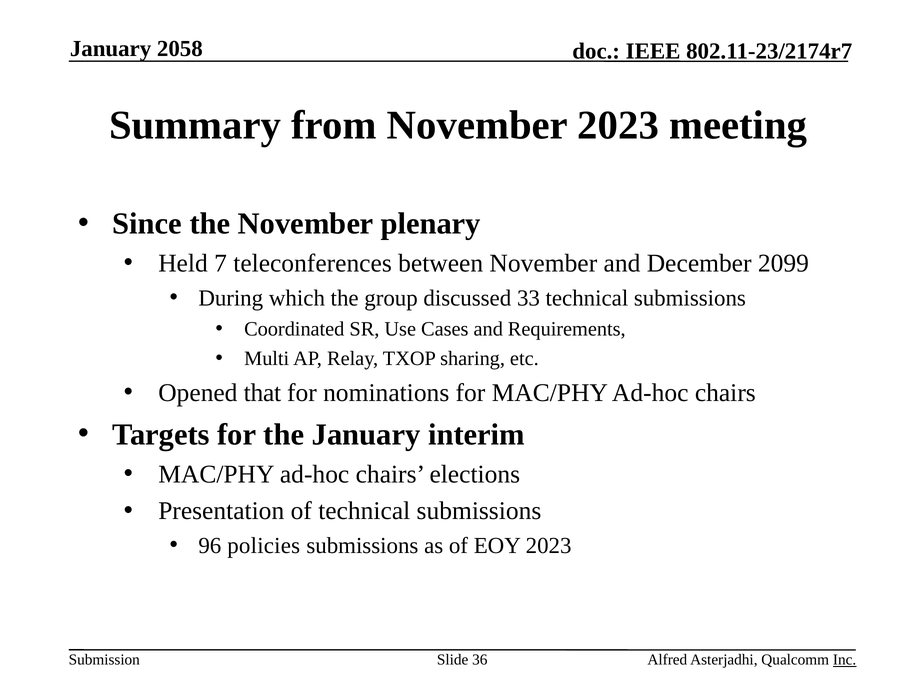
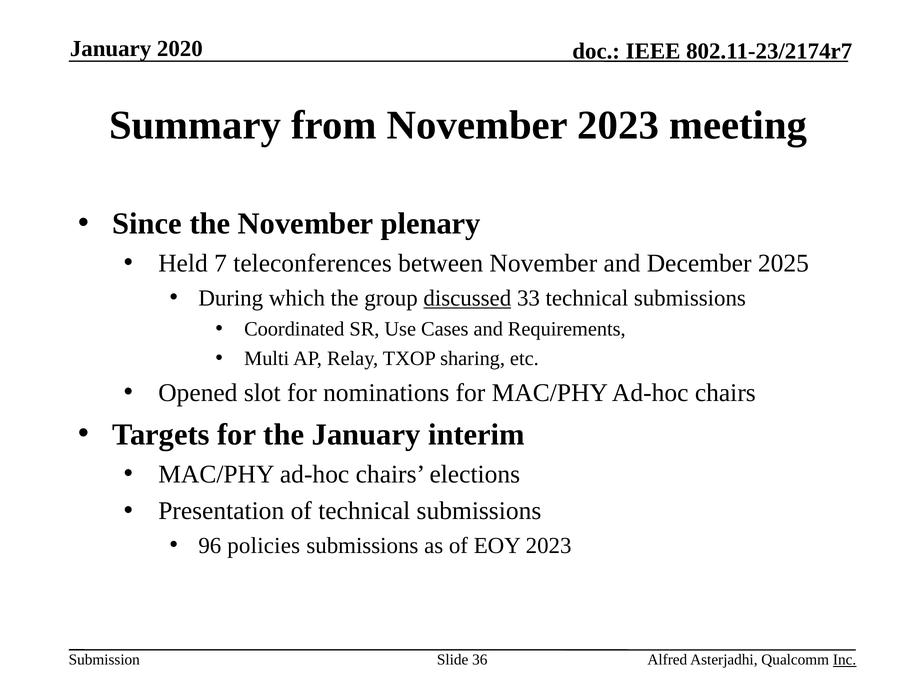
2058: 2058 -> 2020 (180, 49)
2099: 2099 -> 2025 (783, 263)
discussed underline: none -> present (467, 298)
that: that -> slot (262, 393)
